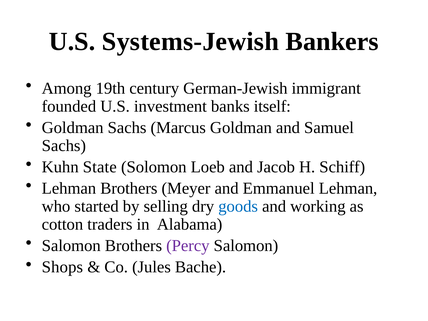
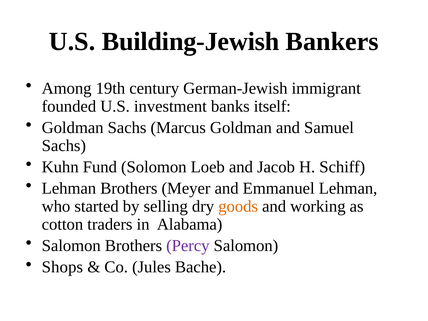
Systems-Jewish: Systems-Jewish -> Building-Jewish (191, 41)
State: State -> Fund (100, 167)
goods colour: blue -> orange (238, 206)
